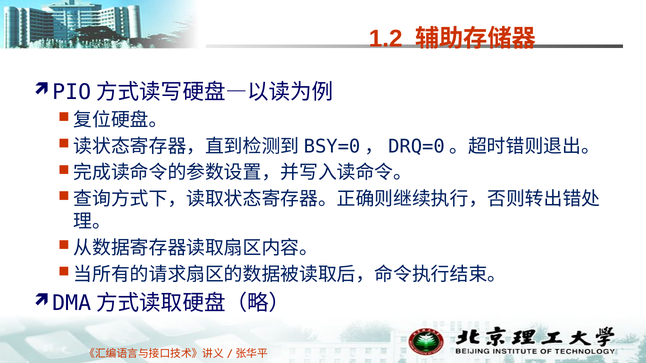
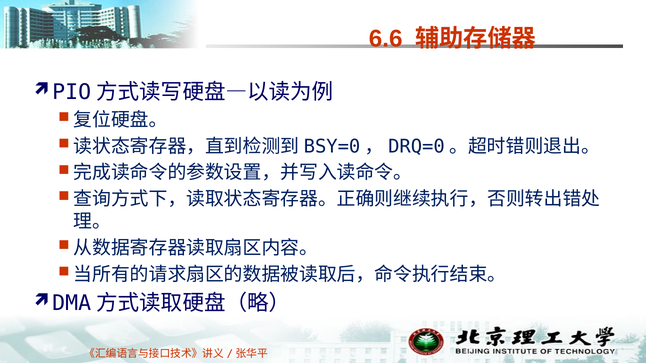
1.2: 1.2 -> 6.6 (386, 39)
